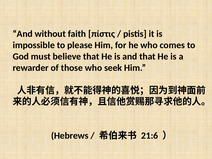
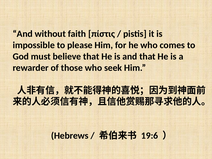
21:6: 21:6 -> 19:6 (150, 136)
